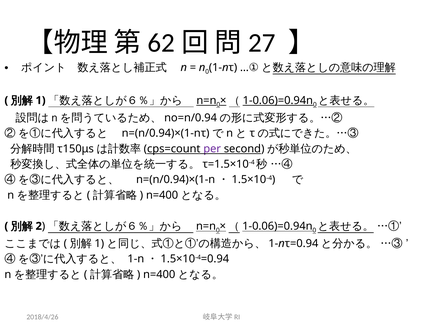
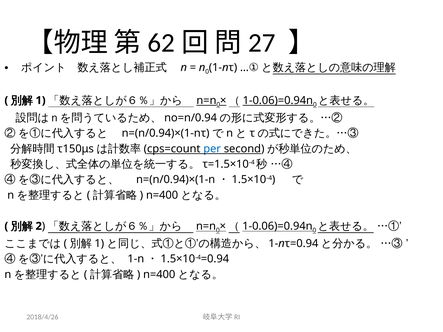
per colour: purple -> blue (212, 149)
